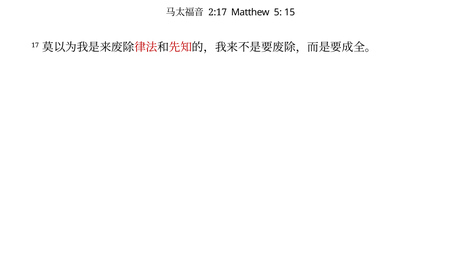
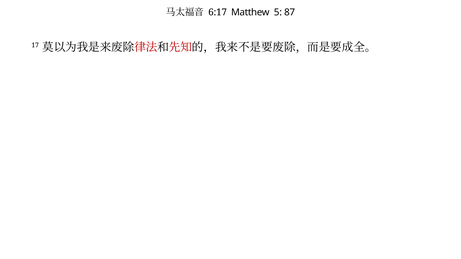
2:17: 2:17 -> 6:17 (218, 12)
15: 15 -> 87 (290, 12)
